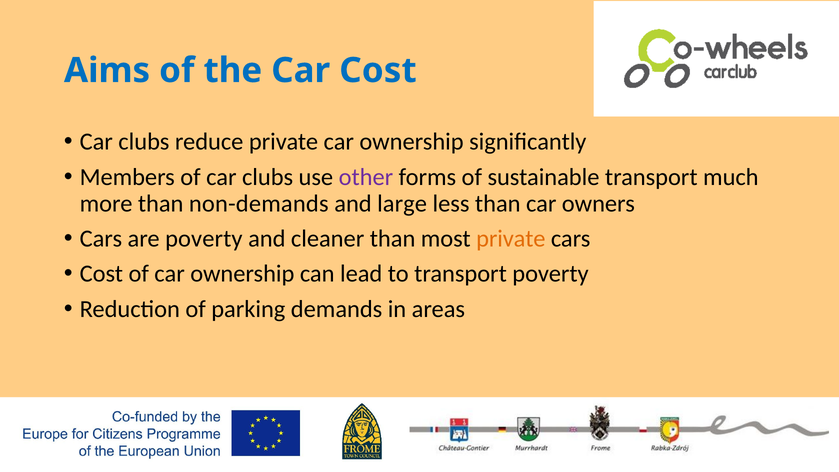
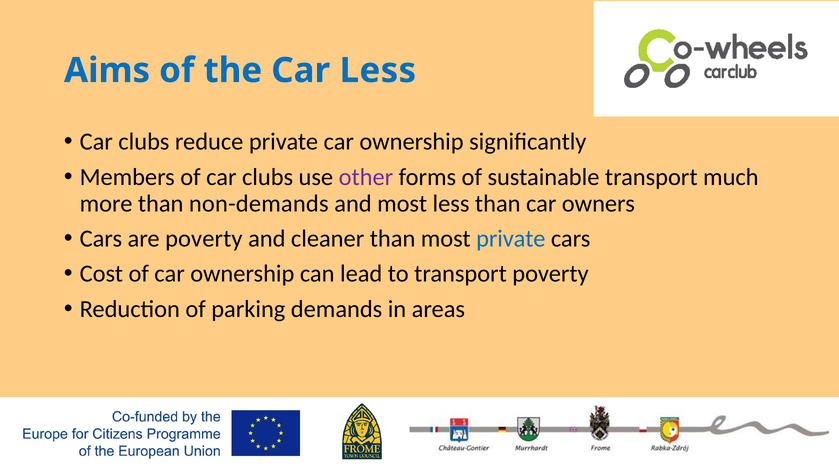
Car Cost: Cost -> Less (378, 70)
and large: large -> most (402, 203)
private colour: orange -> blue (511, 239)
